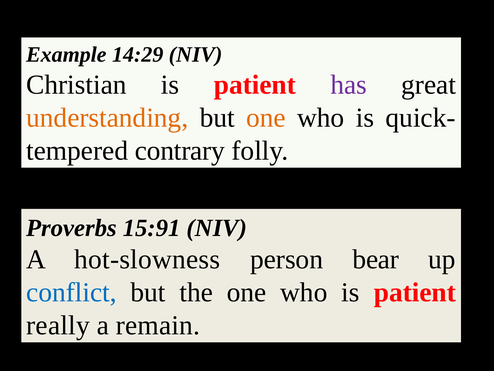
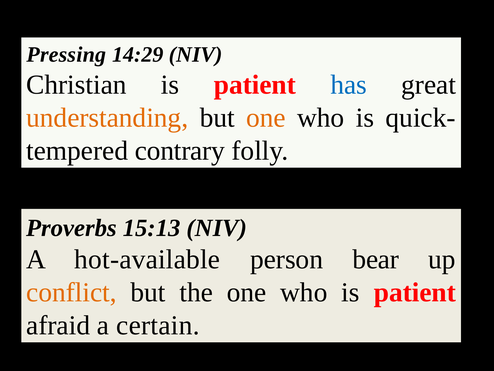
Example: Example -> Pressing (66, 55)
has colour: purple -> blue (349, 85)
15:91: 15:91 -> 15:13 (152, 228)
hot-slowness: hot-slowness -> hot-available (147, 259)
conflict colour: blue -> orange (71, 292)
really: really -> afraid (58, 325)
remain: remain -> certain (158, 325)
